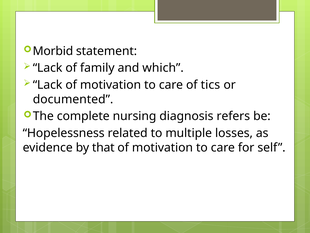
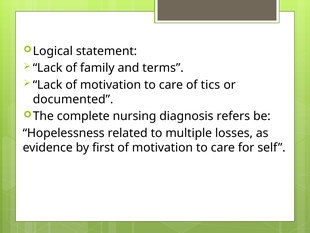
Morbid: Morbid -> Logical (53, 51)
which: which -> terms (163, 68)
that: that -> first (103, 147)
